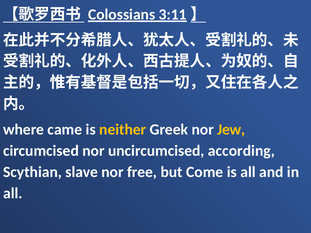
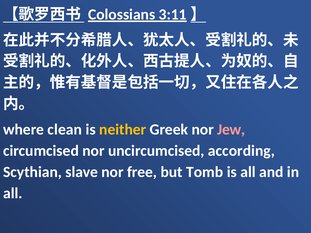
came: came -> clean (65, 130)
Jew colour: yellow -> pink (231, 130)
Come: Come -> Tomb (205, 172)
